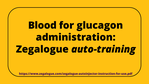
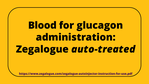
auto-training: auto-training -> auto-treated (103, 49)
